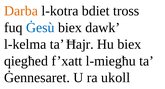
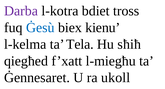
Darba colour: orange -> purple (21, 11)
dawk: dawk -> kienu (103, 28)
Ħajr: Ħajr -> Tela (80, 44)
Hu biex: biex -> sħiħ (129, 44)
